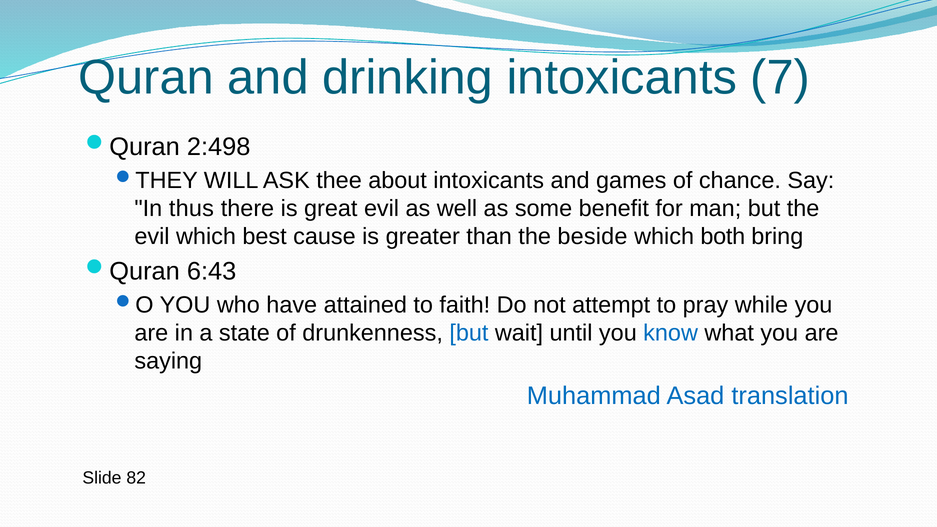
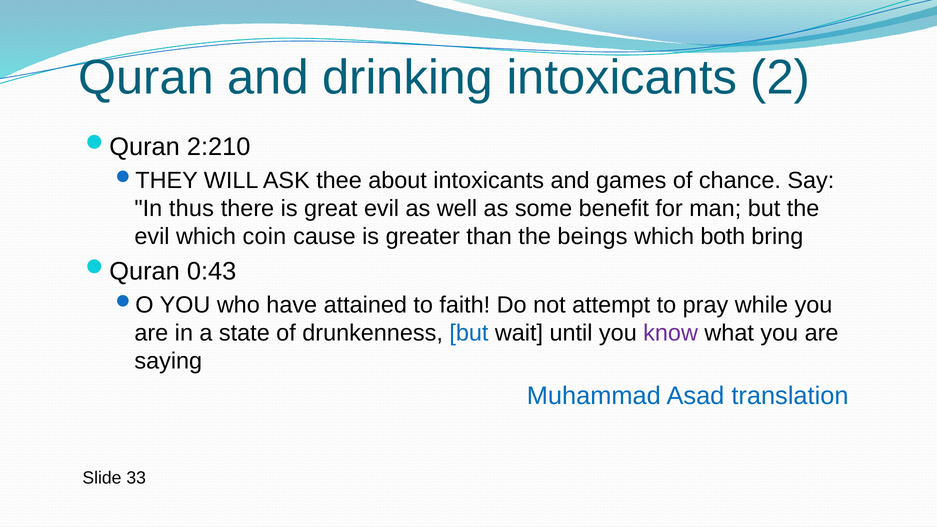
7: 7 -> 2 (780, 78)
2:498: 2:498 -> 2:210 (219, 147)
best: best -> coin (264, 237)
beside: beside -> beings (592, 237)
6:43: 6:43 -> 0:43 (212, 271)
know colour: blue -> purple (671, 333)
82: 82 -> 33 (136, 478)
